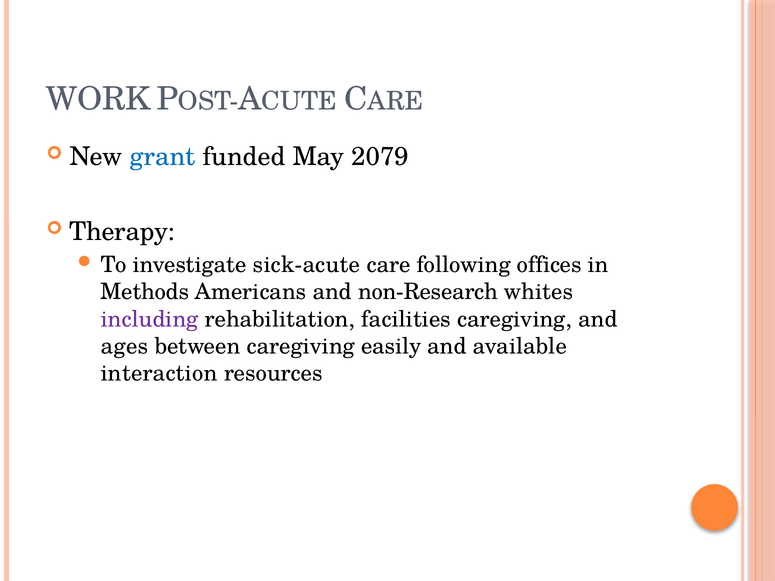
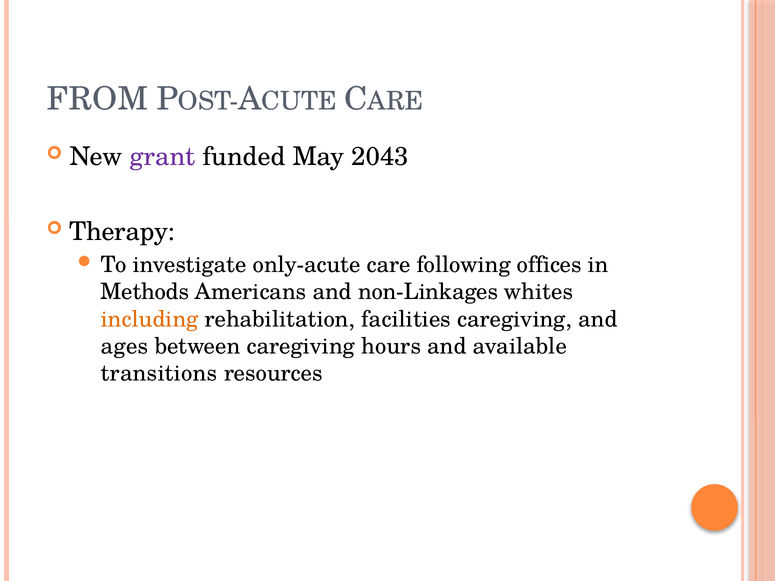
WORK: WORK -> FROM (98, 99)
grant colour: blue -> purple (163, 157)
2079: 2079 -> 2043 (380, 157)
sick-acute: sick-acute -> only-acute (307, 265)
non-Research: non-Research -> non-Linkages (428, 292)
including colour: purple -> orange (150, 319)
easily: easily -> hours (391, 346)
interaction: interaction -> transitions (159, 374)
